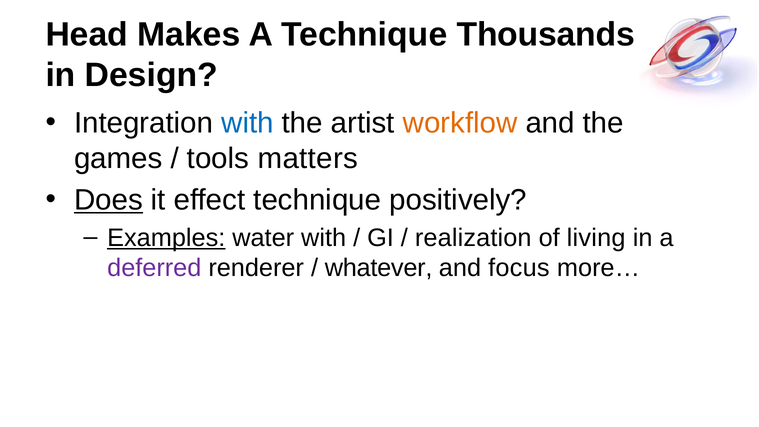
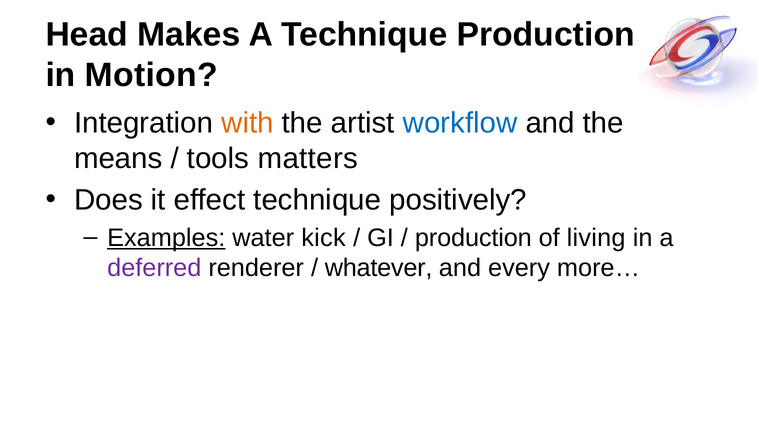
Technique Thousands: Thousands -> Production (546, 35)
Design: Design -> Motion (151, 75)
with colour: blue -> orange (247, 123)
workflow colour: orange -> blue (460, 123)
games: games -> means (118, 159)
Does underline: present -> none (108, 200)
water with: with -> kick (323, 238)
realization: realization -> production (473, 238)
focus: focus -> every (519, 268)
